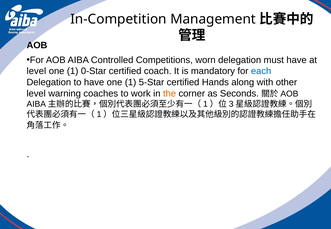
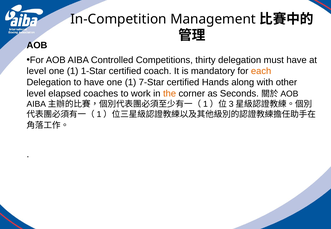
worn: worn -> thirty (205, 60)
0-Star: 0-Star -> 1-Star (94, 71)
each colour: blue -> orange (261, 71)
5-Star: 5-Star -> 7-Star (152, 82)
warning: warning -> elapsed (65, 94)
